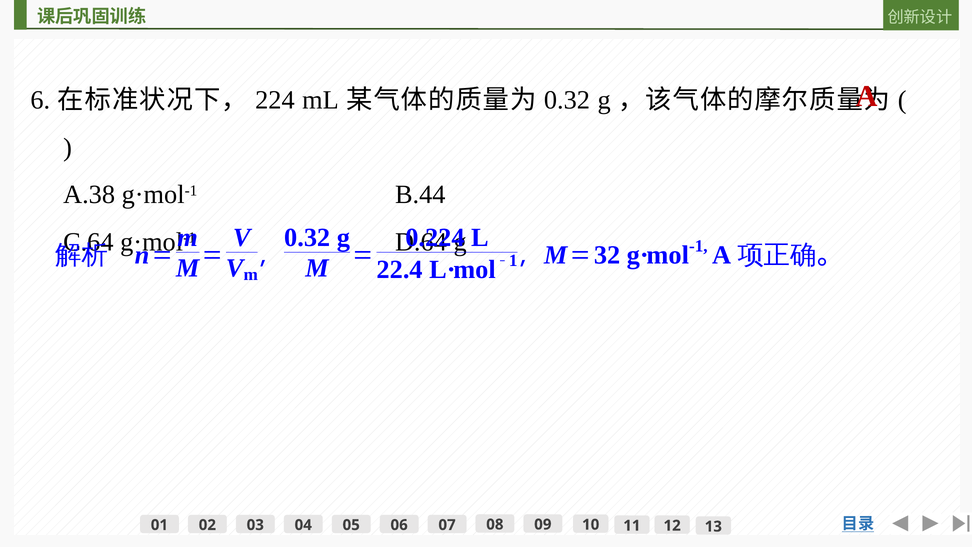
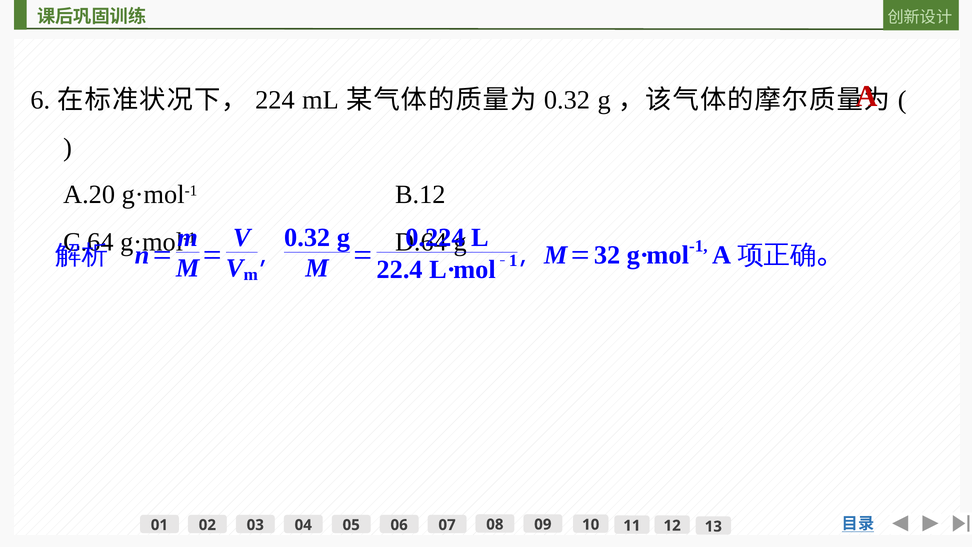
A.38: A.38 -> A.20 (89, 195)
B.44: B.44 -> B.12 (420, 195)
